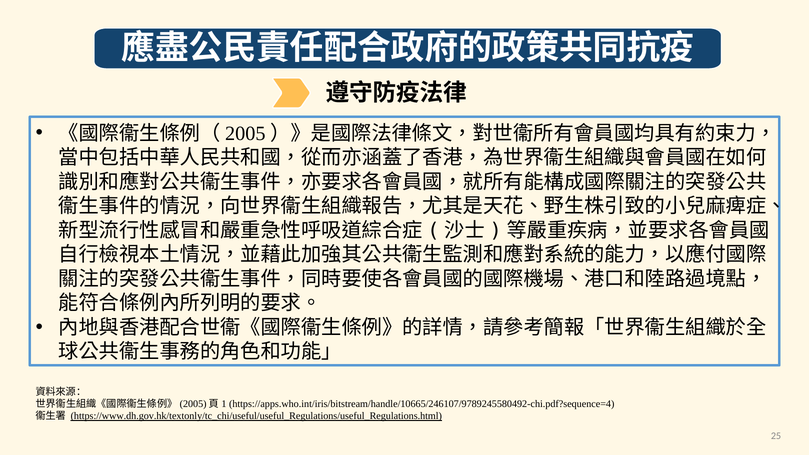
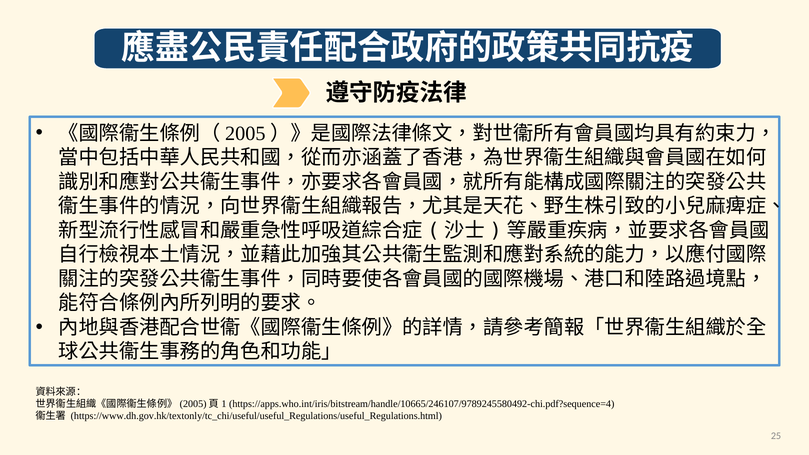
https://www.dh.gov.hk/textonly/tc_chi/useful/useful_Regulations/useful_Regulations.html underline: present -> none (256, 416)
